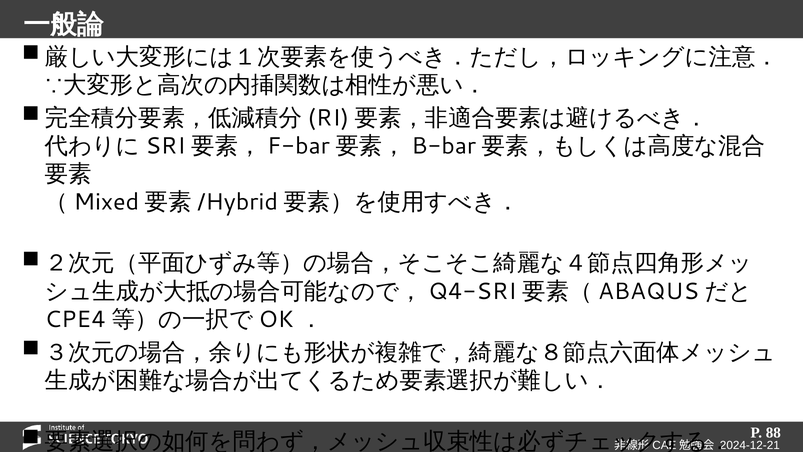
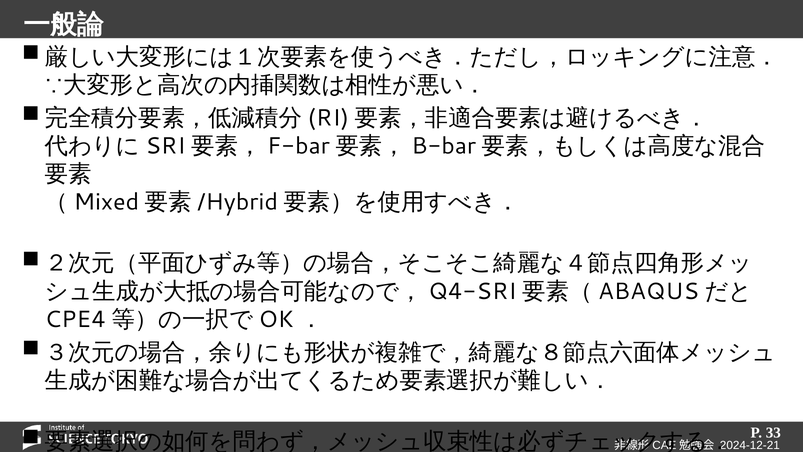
88: 88 -> 33 (773, 433)
